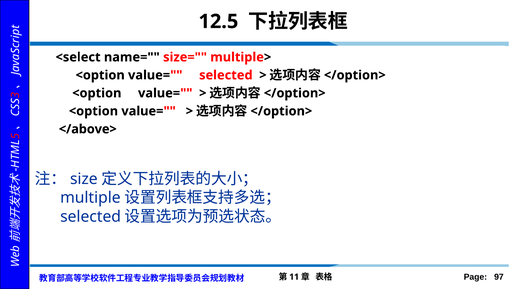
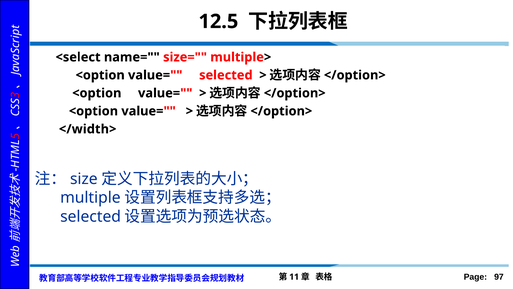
</above>: </above> -> </width> (88, 129)
